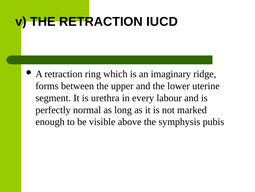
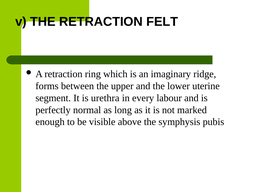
IUCD: IUCD -> FELT (162, 21)
